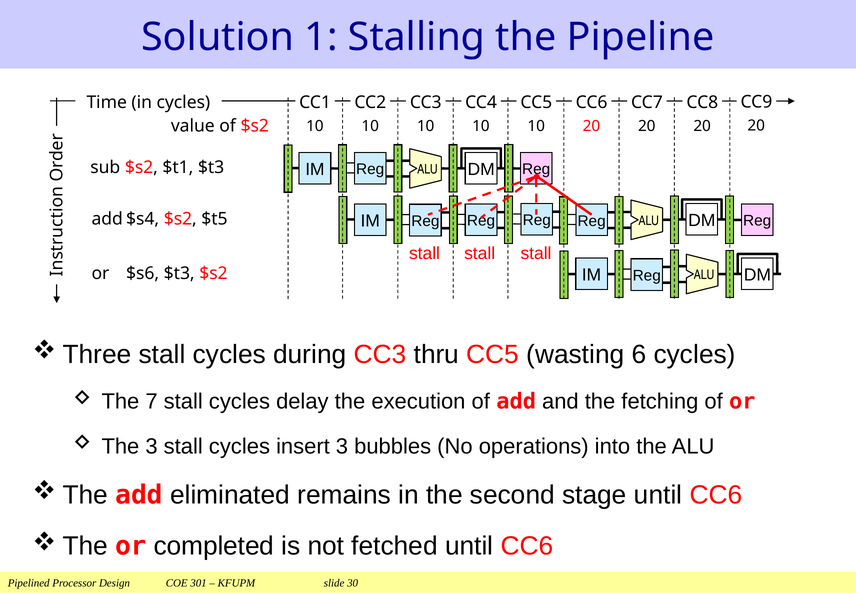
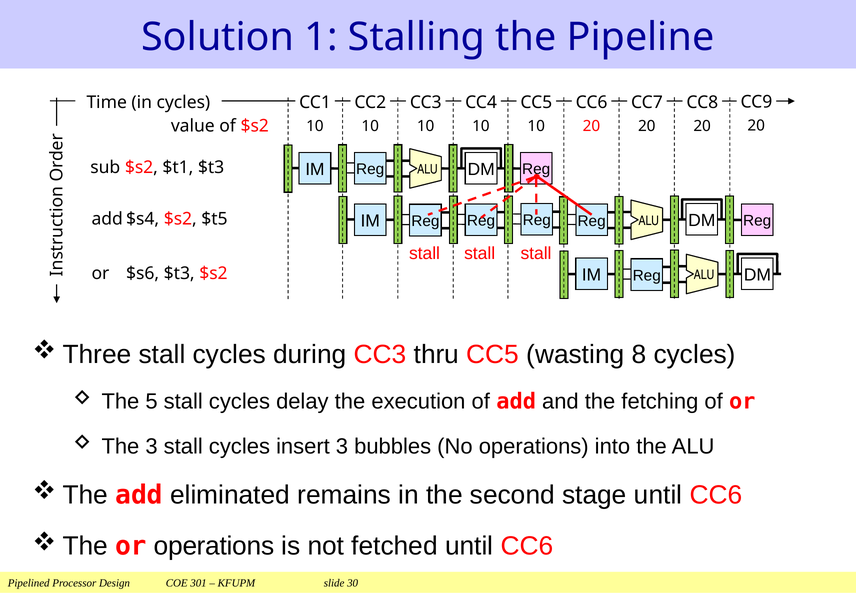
6: 6 -> 8 (639, 354)
7: 7 -> 5 (152, 401)
or completed: completed -> operations (214, 546)
